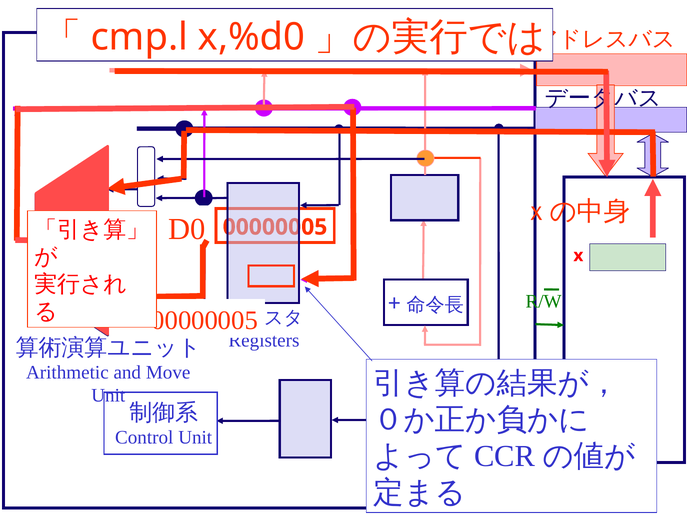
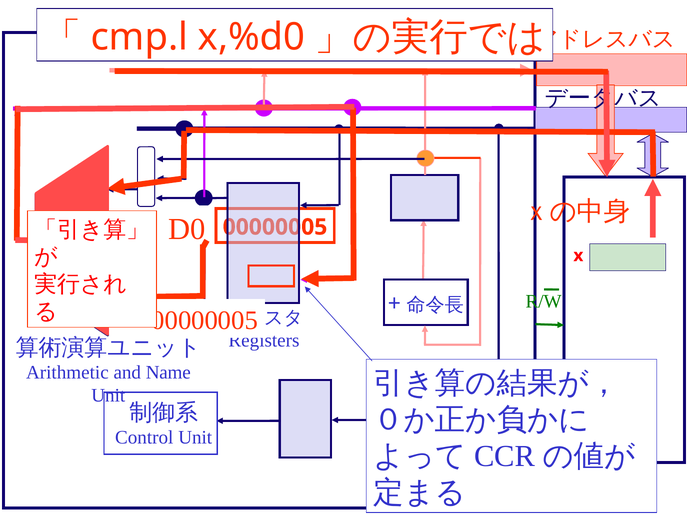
Move: Move -> Name (168, 373)
